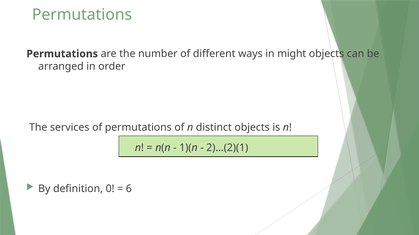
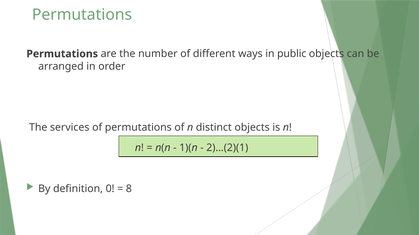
might: might -> public (292, 54)
6: 6 -> 8 (129, 189)
